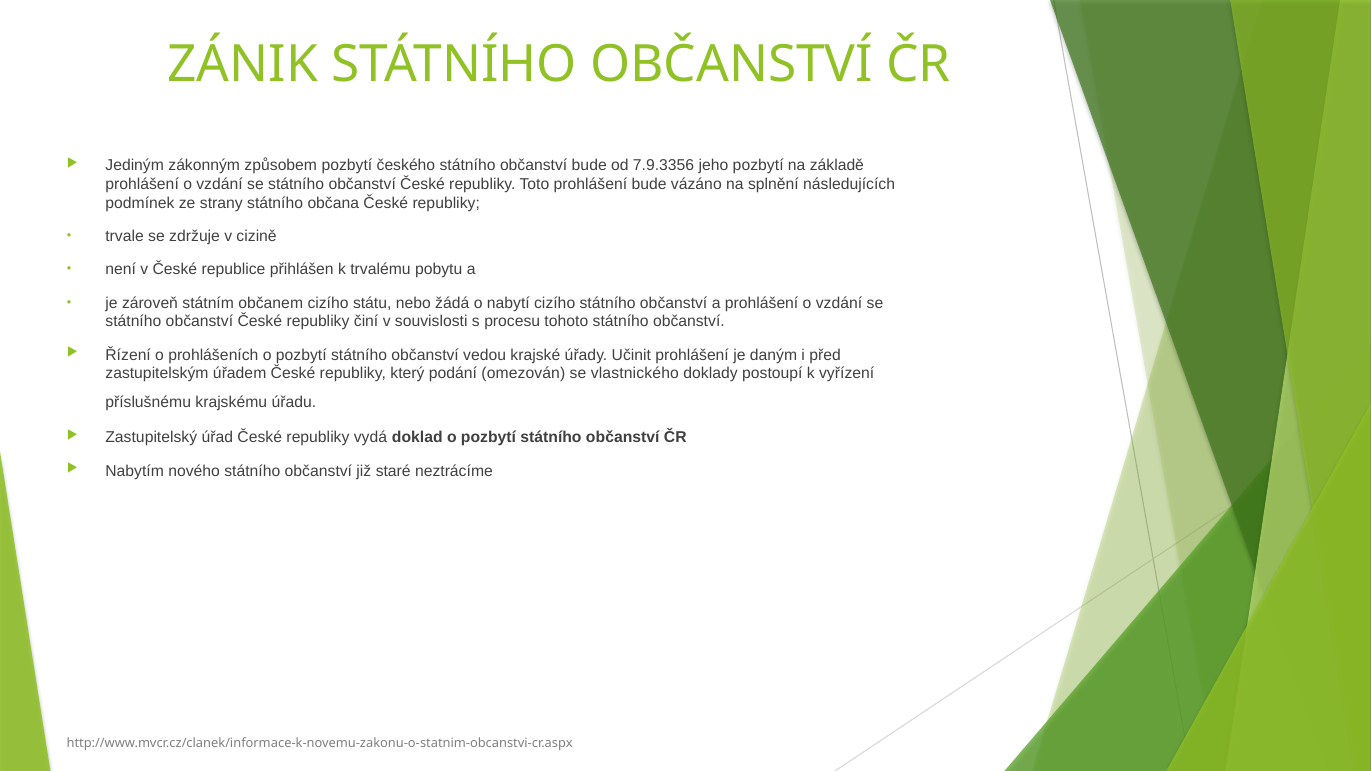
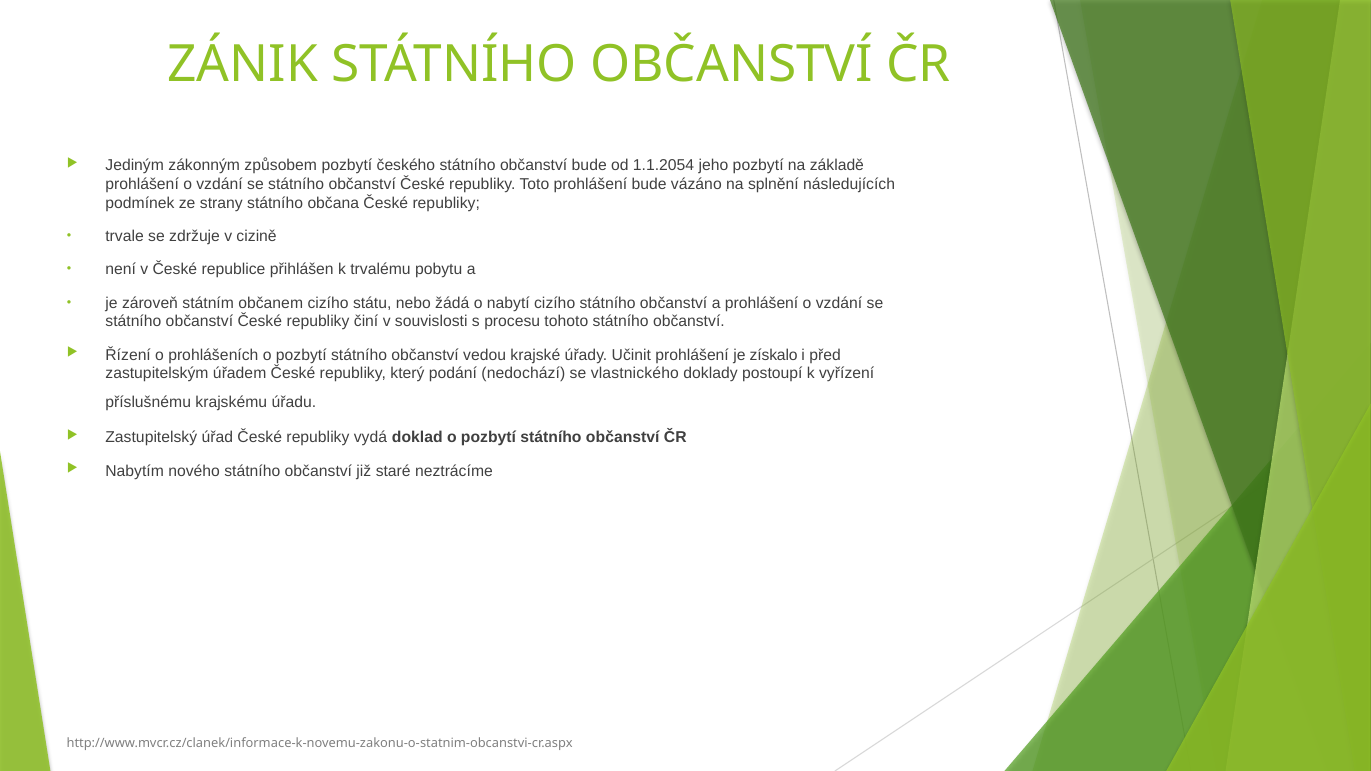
7.9.3356: 7.9.3356 -> 1.1.2054 (664, 166)
daným: daným -> získalo (774, 355)
omezován: omezován -> nedochází (523, 374)
